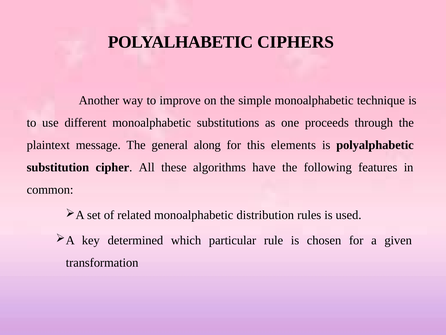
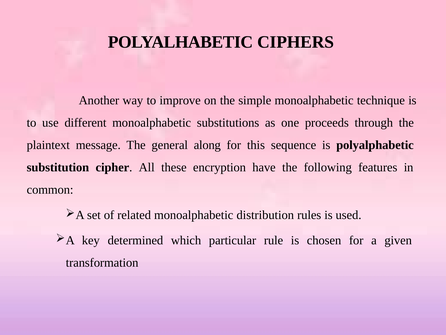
elements: elements -> sequence (294, 145)
algorithms: algorithms -> encryption (219, 167)
